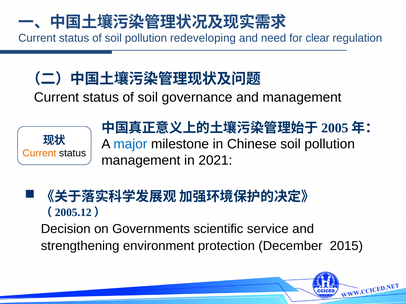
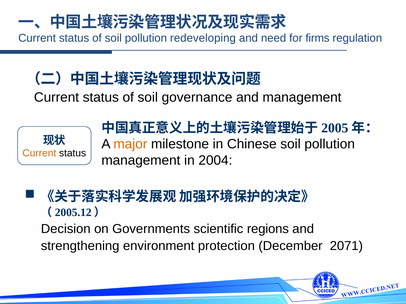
clear: clear -> firms (318, 38)
major colour: blue -> orange (130, 144)
2021: 2021 -> 2004 (215, 161)
service: service -> regions (268, 229)
2015: 2015 -> 2071 (346, 246)
